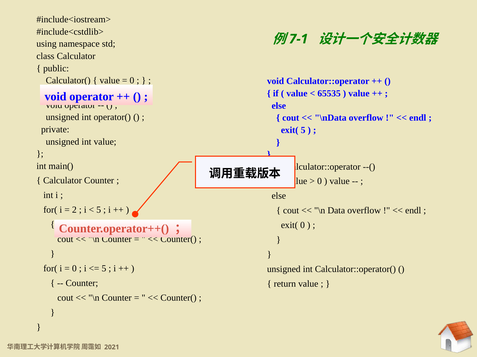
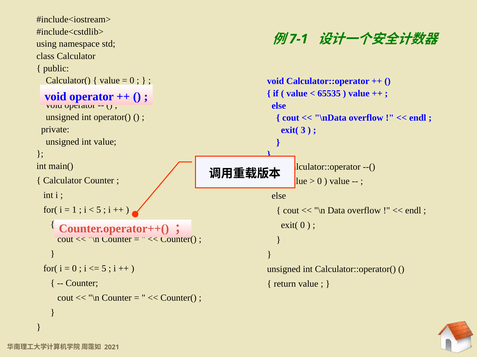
exit( 5: 5 -> 3 (303, 130)
2: 2 -> 1 (74, 210)
